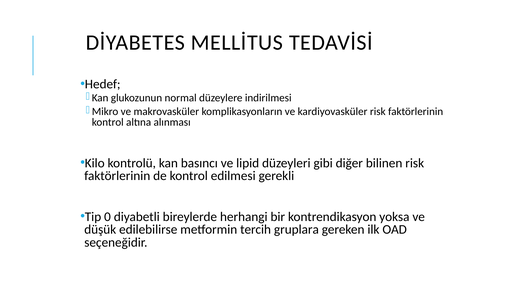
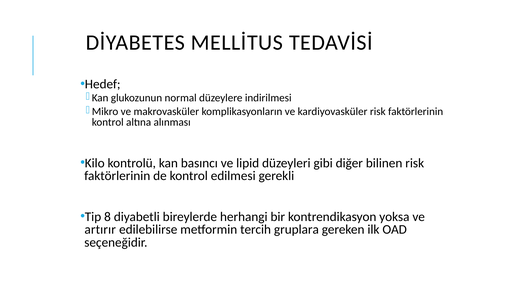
0: 0 -> 8 (107, 217)
düşük: düşük -> artırır (100, 230)
